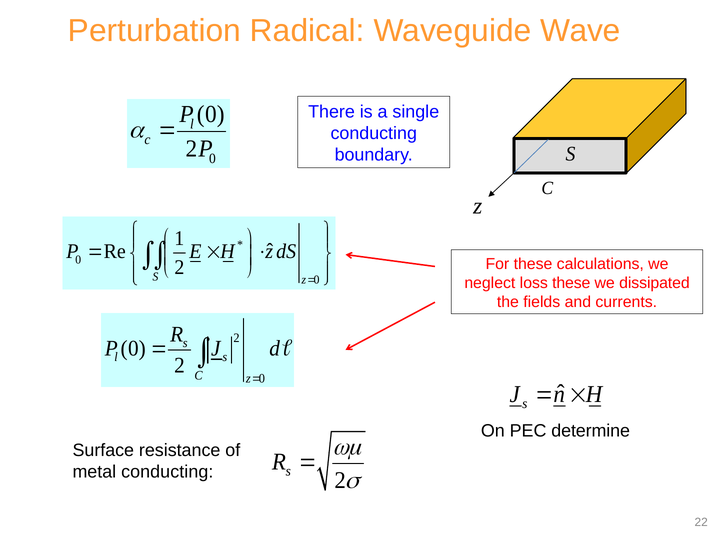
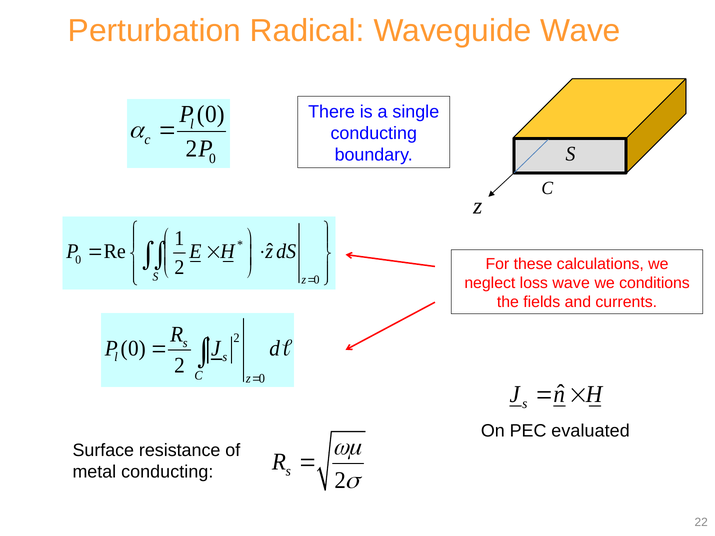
loss these: these -> wave (571, 283)
dissipated: dissipated -> conditions (654, 283)
determine: determine -> evaluated (591, 431)
